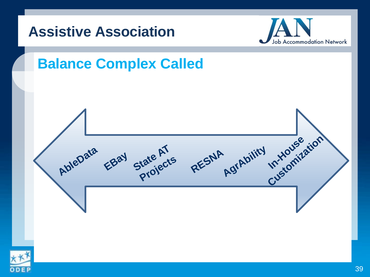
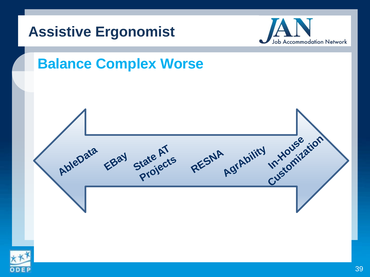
Association: Association -> Ergonomist (135, 32)
Called: Called -> Worse (182, 64)
